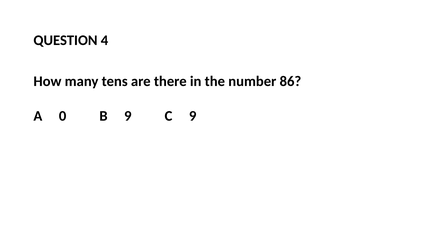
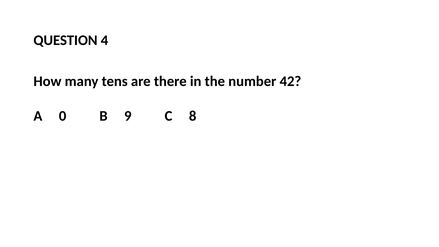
86: 86 -> 42 (290, 81)
C 9: 9 -> 8 (193, 116)
